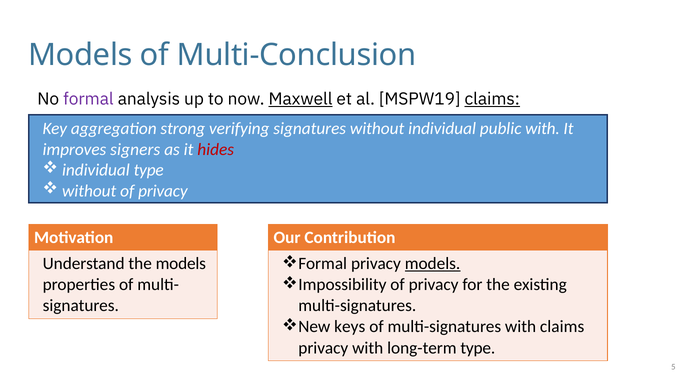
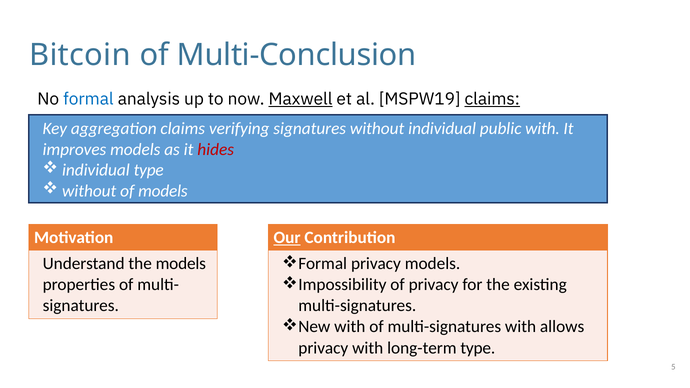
Models: Models -> Bitcoin (80, 55)
formal colour: purple -> blue (88, 99)
aggregation strong: strong -> claims (183, 129)
improves signers: signers -> models (135, 150)
privacy: privacy -> models (163, 191)
Our underline: none -> present (287, 238)
models underline: present -> none (433, 264)
keys: keys -> with (350, 327)
with claims: claims -> allows (562, 327)
